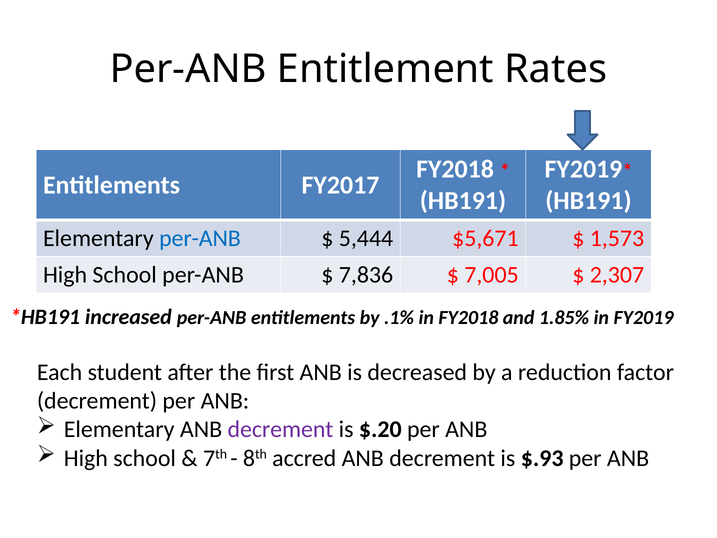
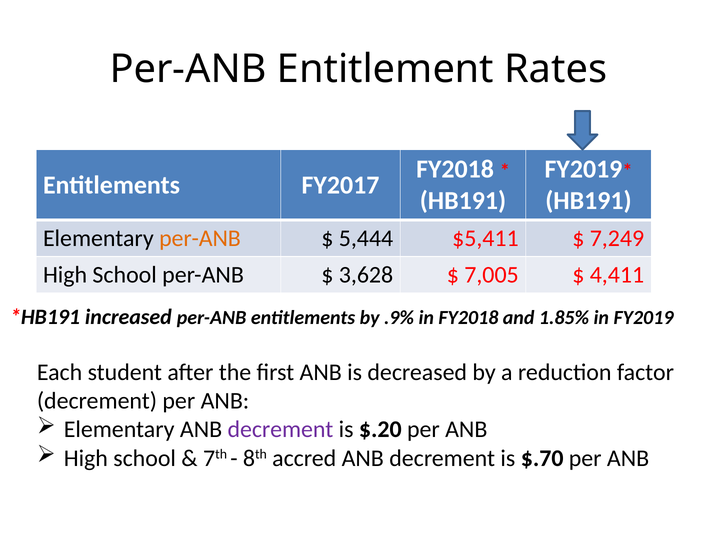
per-ANB colour: blue -> orange (200, 238)
$5,671: $5,671 -> $5,411 (485, 238)
1,573: 1,573 -> 7,249 (617, 238)
7,836: 7,836 -> 3,628 (366, 275)
2,307: 2,307 -> 4,411 (617, 275)
.1%: .1% -> .9% (399, 318)
$.93: $.93 -> $.70 (542, 458)
